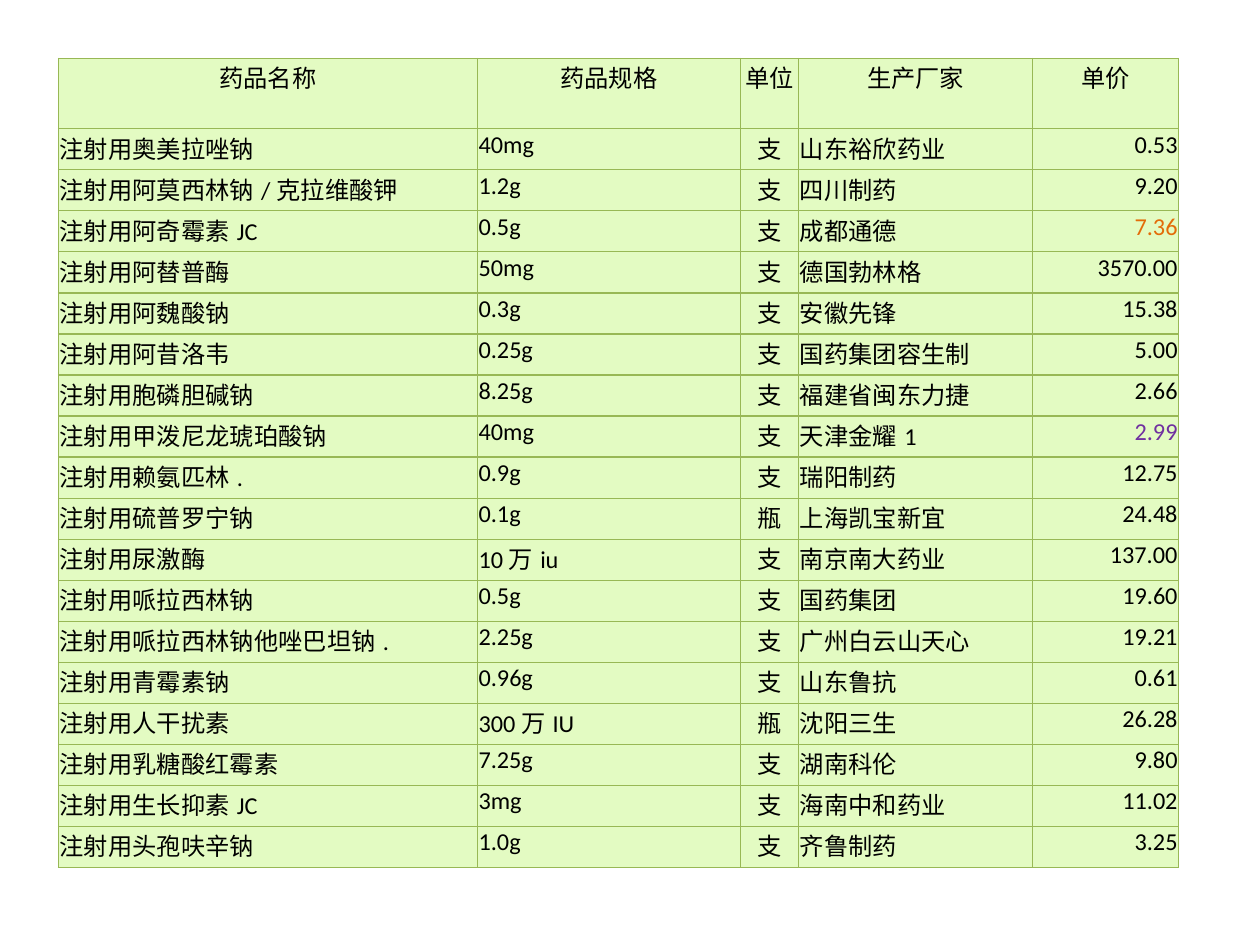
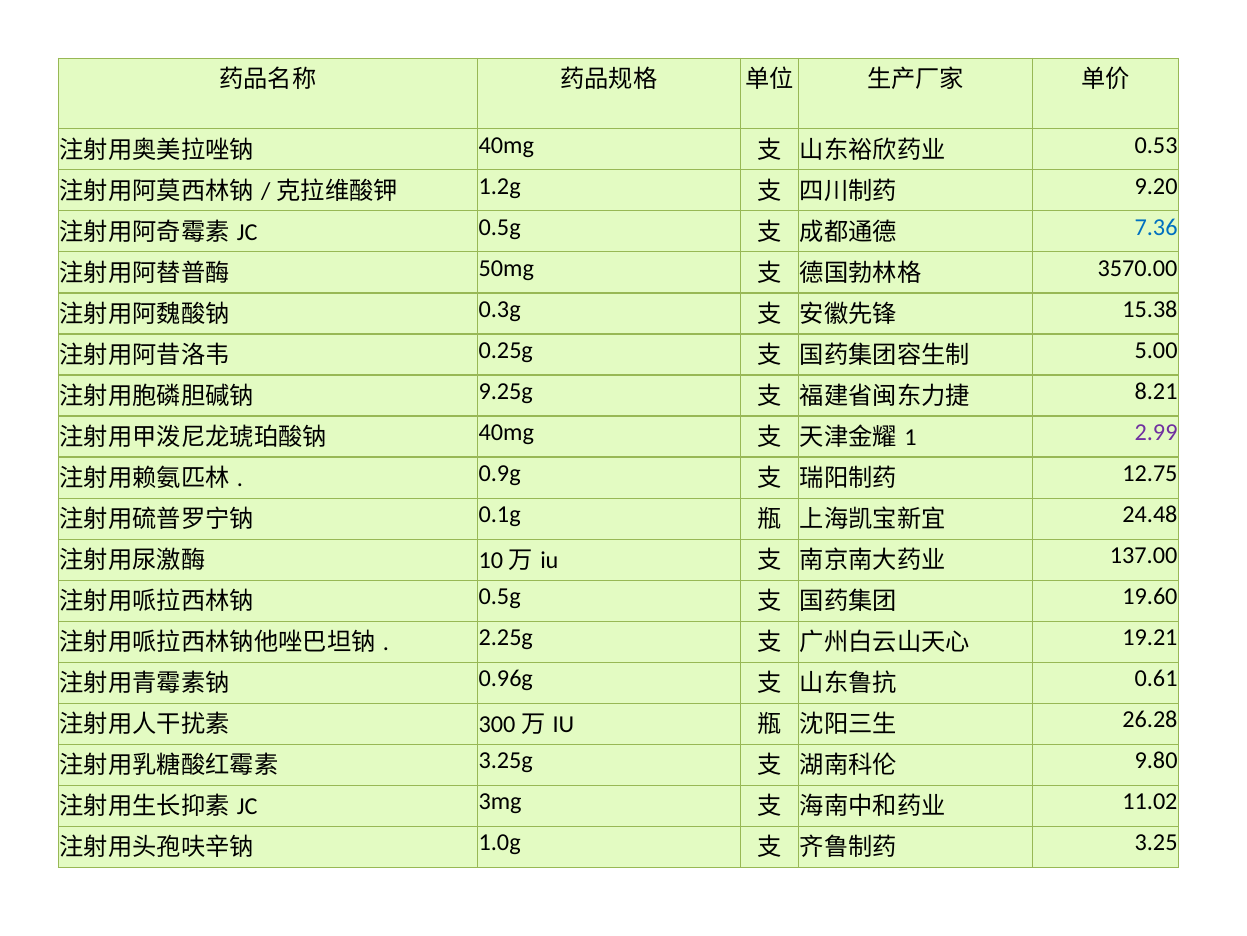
7.36 colour: orange -> blue (1156, 227)
8.25g: 8.25g -> 9.25g (506, 391)
2.66: 2.66 -> 8.21 (1156, 391)
7.25g: 7.25g -> 3.25g (506, 760)
